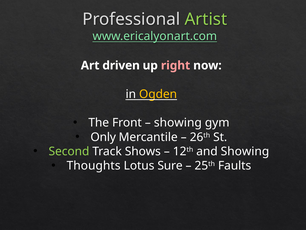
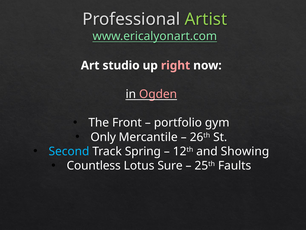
driven: driven -> studio (121, 65)
Ogden colour: yellow -> pink (158, 94)
showing: showing -> portfolio (178, 122)
Second colour: light green -> light blue (69, 151)
Shows: Shows -> Spring (143, 151)
Thoughts: Thoughts -> Countless (94, 165)
